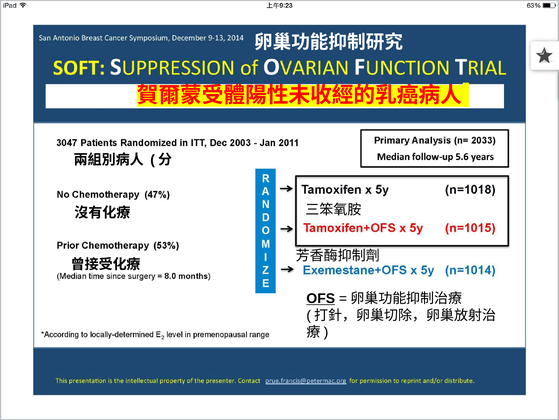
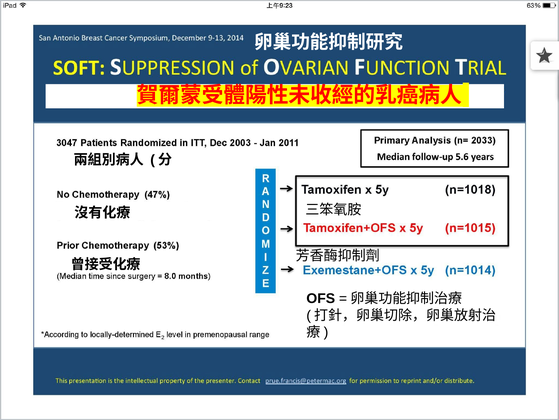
OFS underline: present -> none (321, 298)
